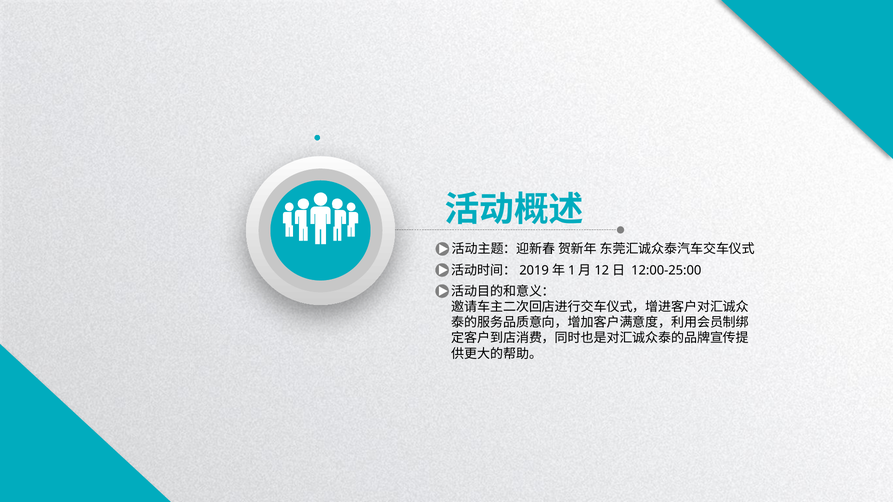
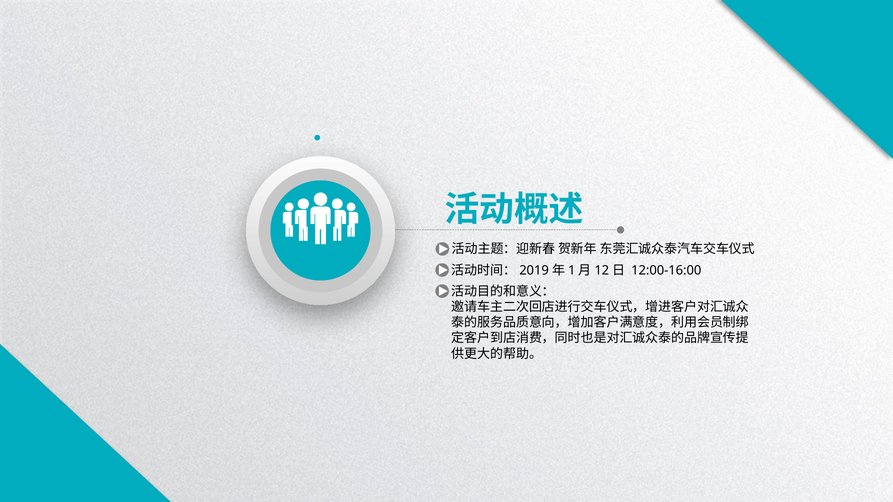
12:00-25:00: 12:00-25:00 -> 12:00-16:00 (666, 270)
